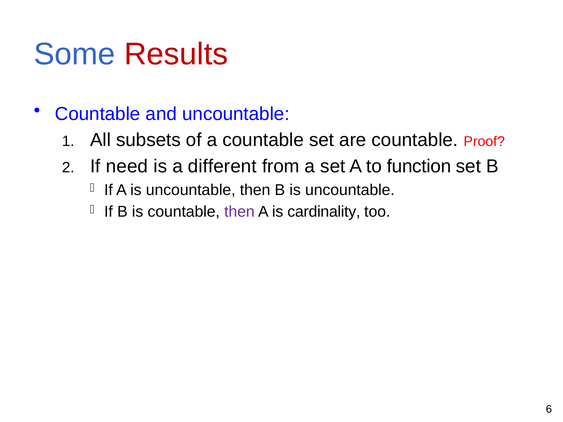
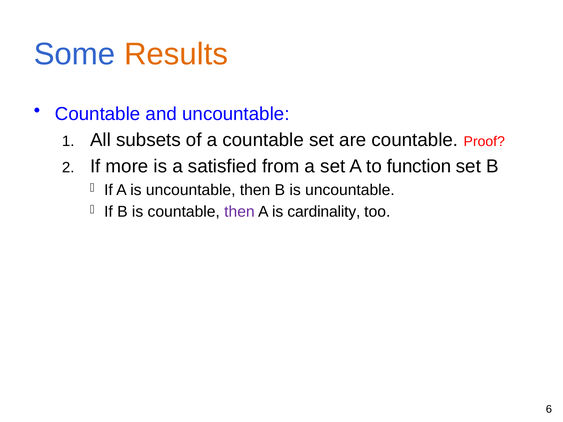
Results colour: red -> orange (176, 54)
need: need -> more (127, 166)
different: different -> satisfied (222, 166)
